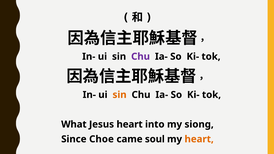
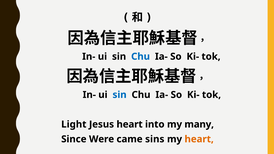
Chu colour: purple -> blue (141, 57)
sin colour: orange -> blue (120, 95)
What: What -> Light (74, 124)
siong: siong -> many (199, 124)
Choe: Choe -> Were (102, 139)
soul: soul -> sins (155, 139)
